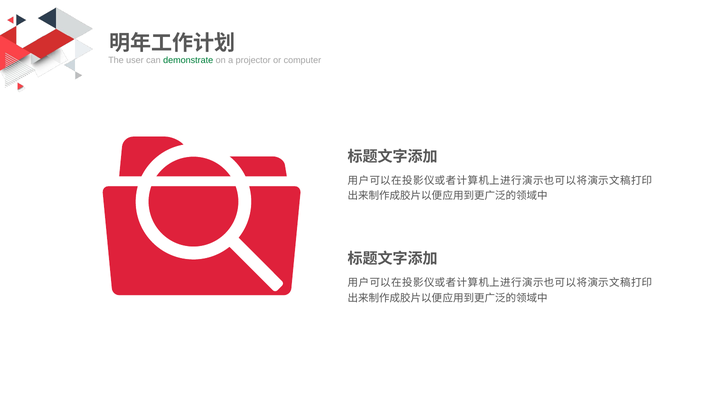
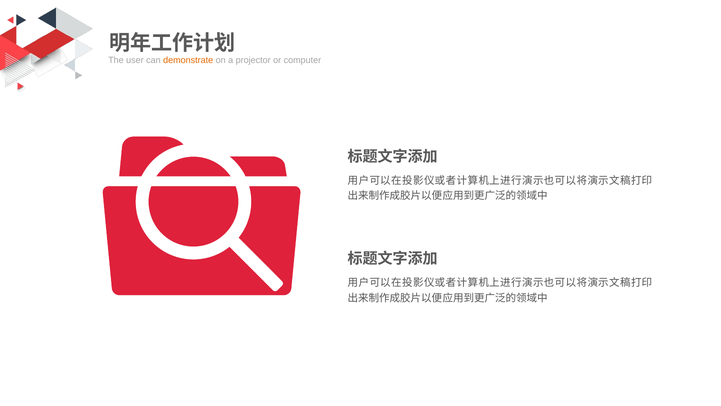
demonstrate colour: green -> orange (188, 60)
